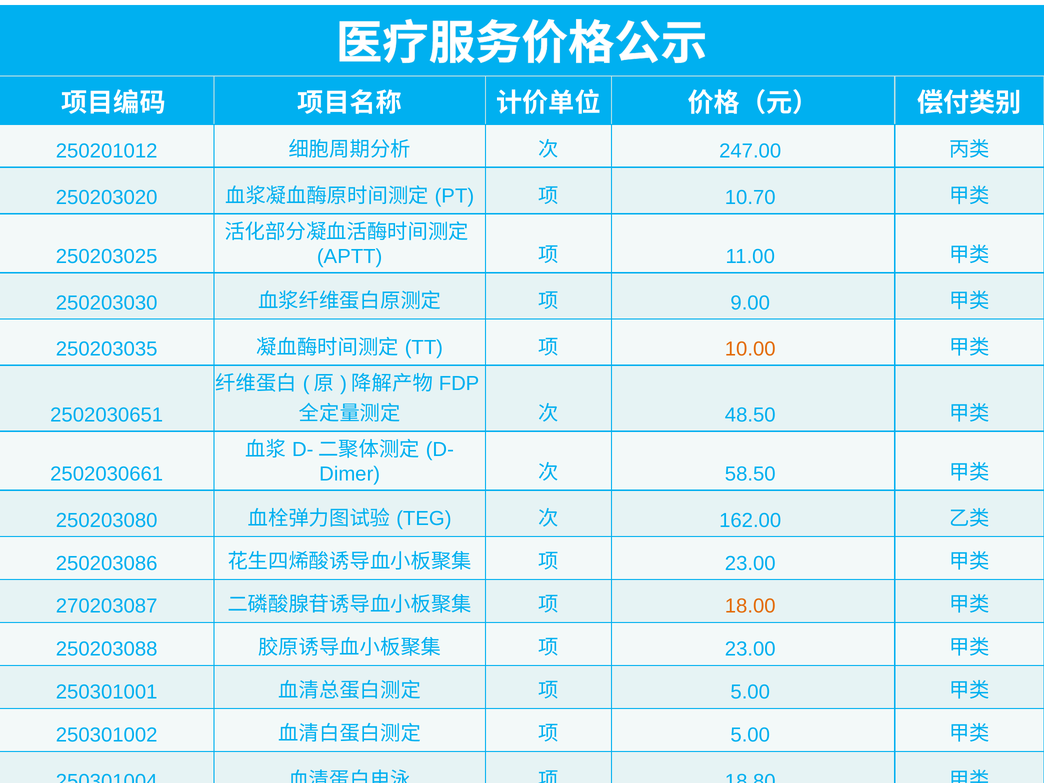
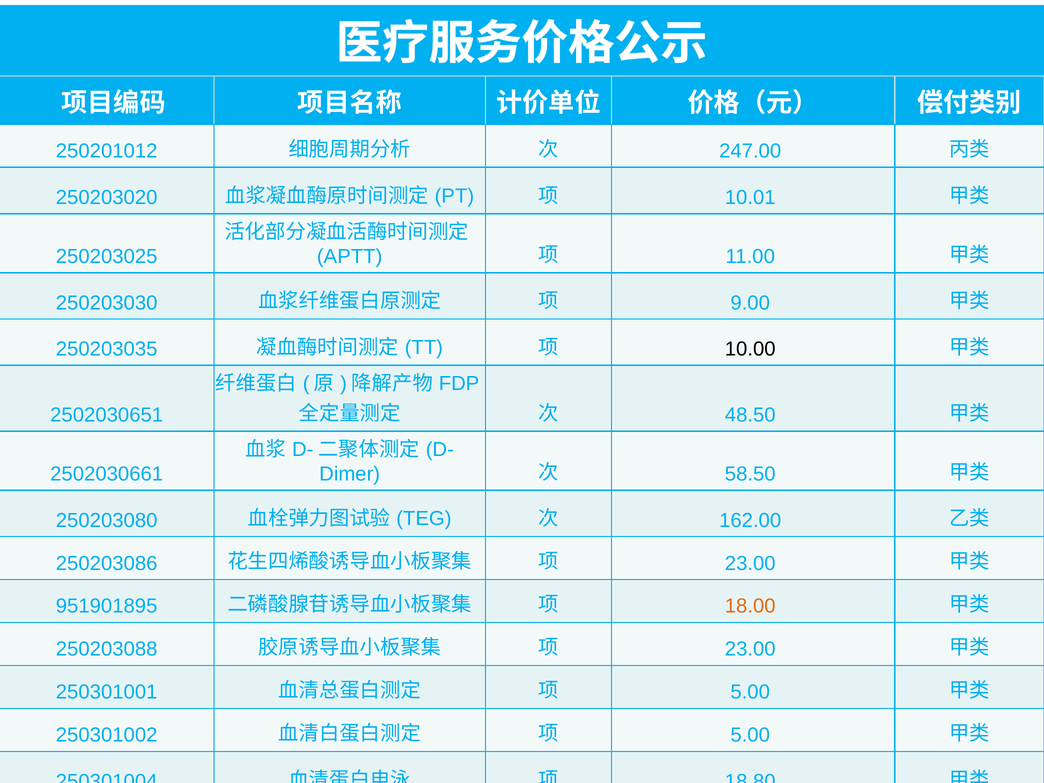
10.70: 10.70 -> 10.01 (750, 197)
10.00 colour: orange -> black (750, 349)
270203087: 270203087 -> 951901895 (107, 606)
